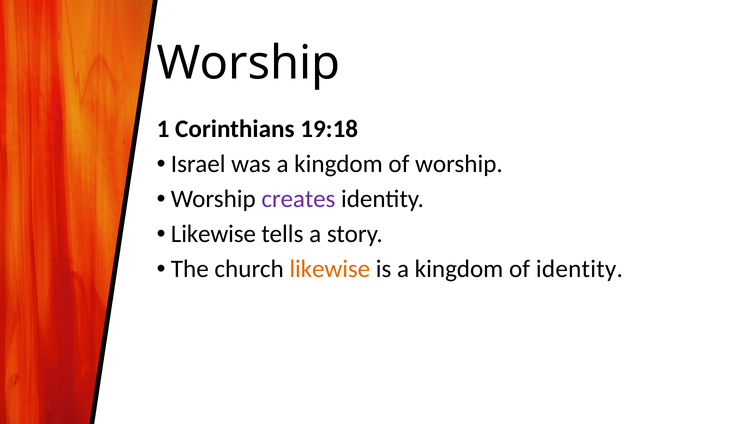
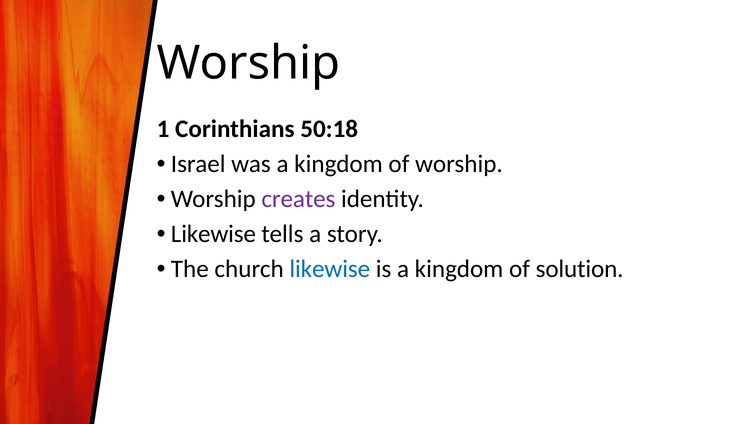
19:18: 19:18 -> 50:18 (329, 129)
likewise colour: orange -> blue (330, 269)
of identity: identity -> solution (580, 269)
